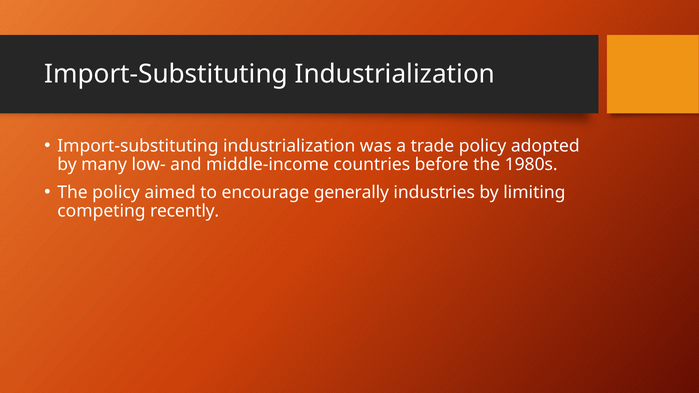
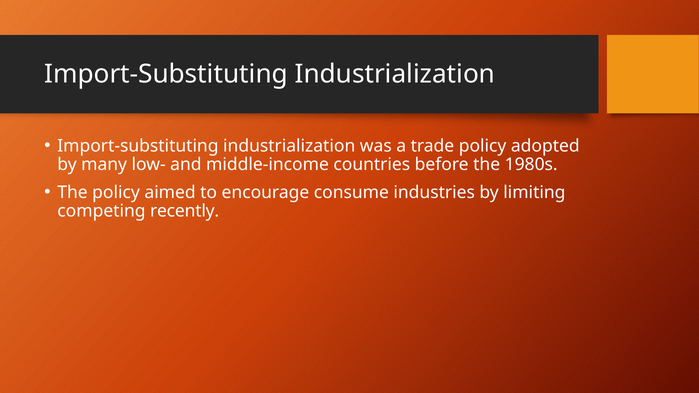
generally: generally -> consume (351, 192)
